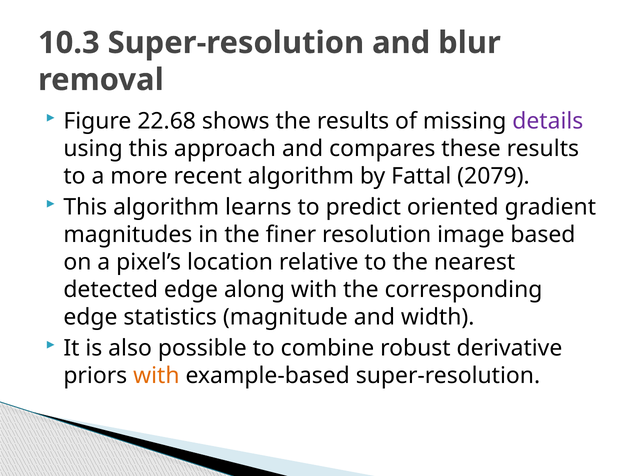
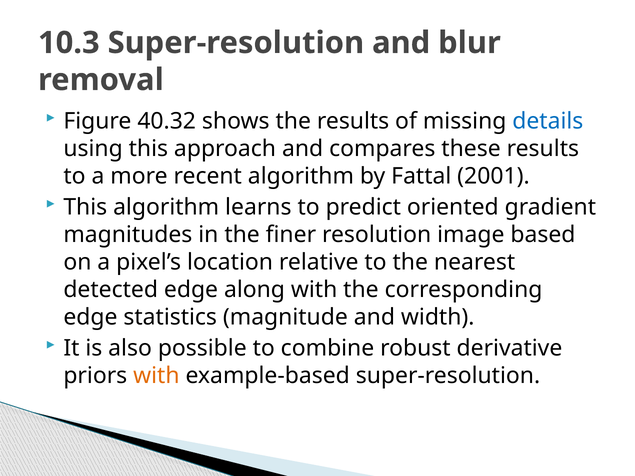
22.68: 22.68 -> 40.32 (167, 121)
details colour: purple -> blue (548, 121)
2079: 2079 -> 2001 (493, 176)
